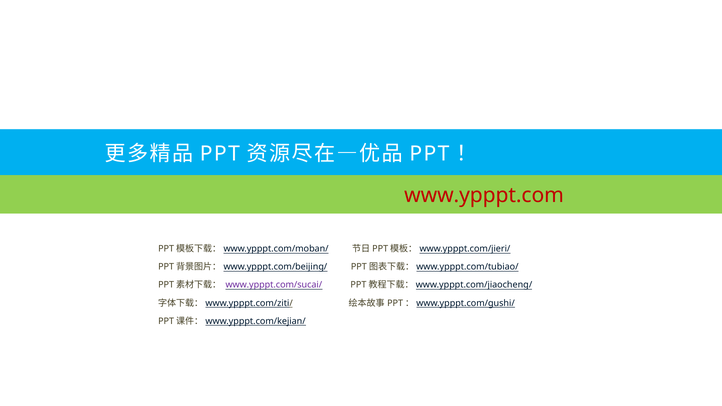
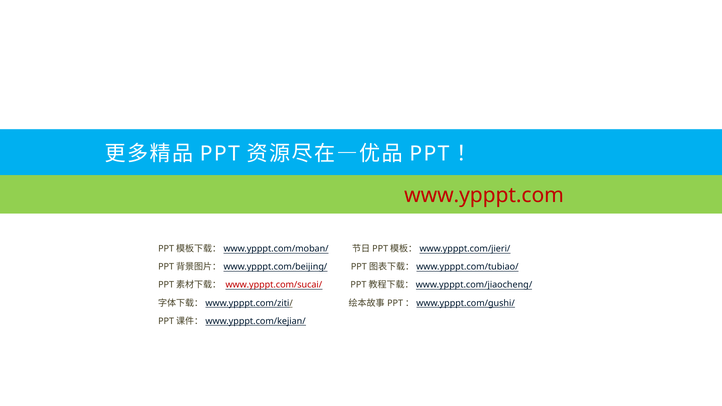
www.ypppt.com/sucai/ colour: purple -> red (274, 285)
